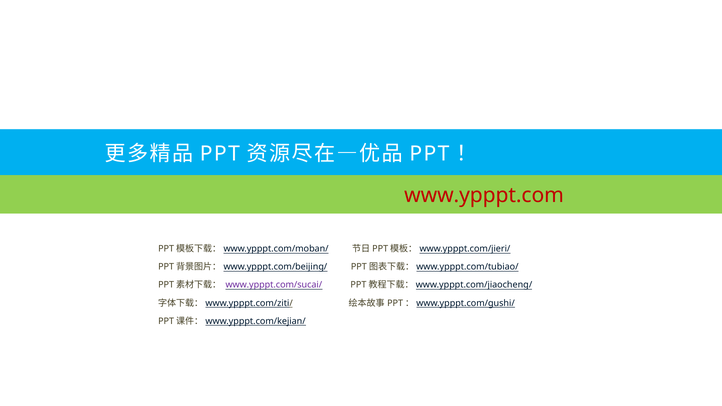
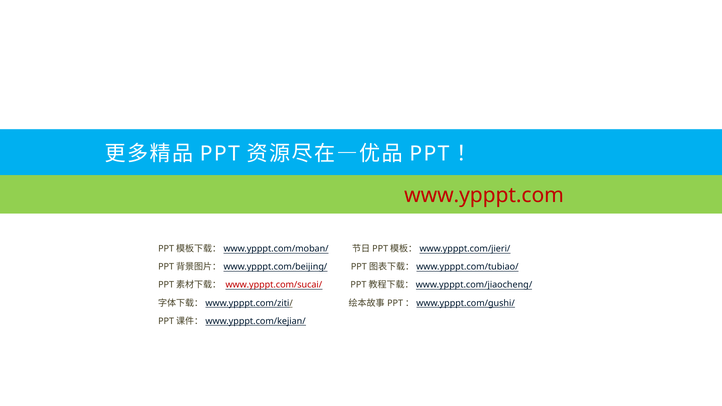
www.ypppt.com/sucai/ colour: purple -> red (274, 285)
